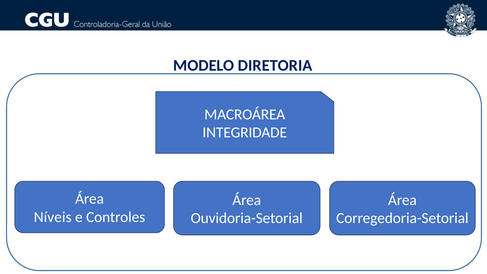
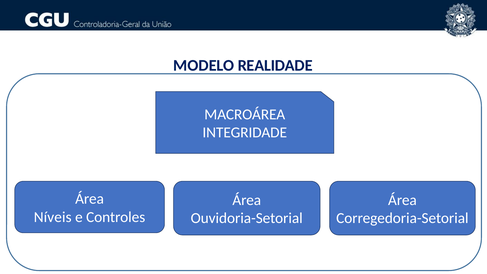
DIRETORIA: DIRETORIA -> REALIDADE (275, 66)
